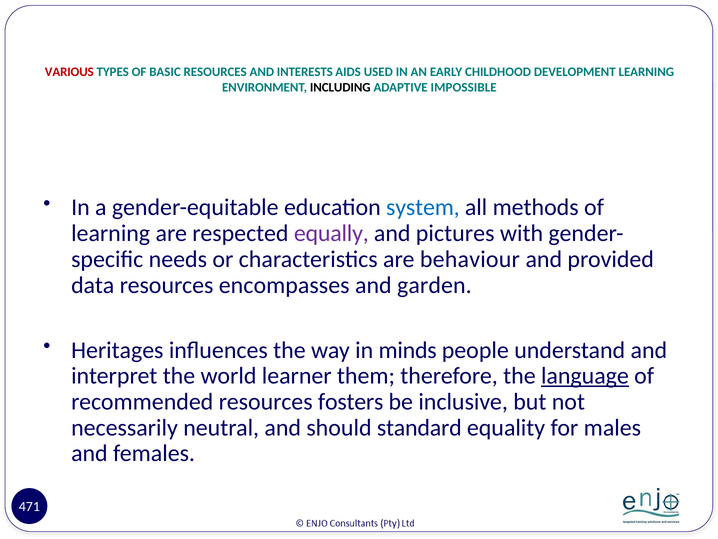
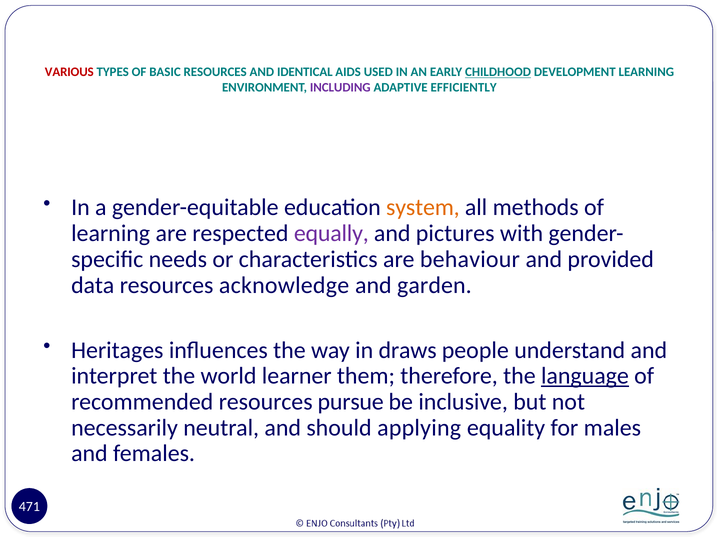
INTERESTS: INTERESTS -> IDENTICAL (305, 72)
CHILDHOOD underline: none -> present (498, 72)
INCLUDING colour: black -> purple (340, 88)
IMPOSSIBLE: IMPOSSIBLE -> EFFICIENTLY (464, 88)
system colour: blue -> orange (423, 207)
encompasses: encompasses -> acknowledge (284, 285)
minds: minds -> draws (408, 350)
fosters: fosters -> pursue (351, 401)
standard: standard -> applying (419, 427)
